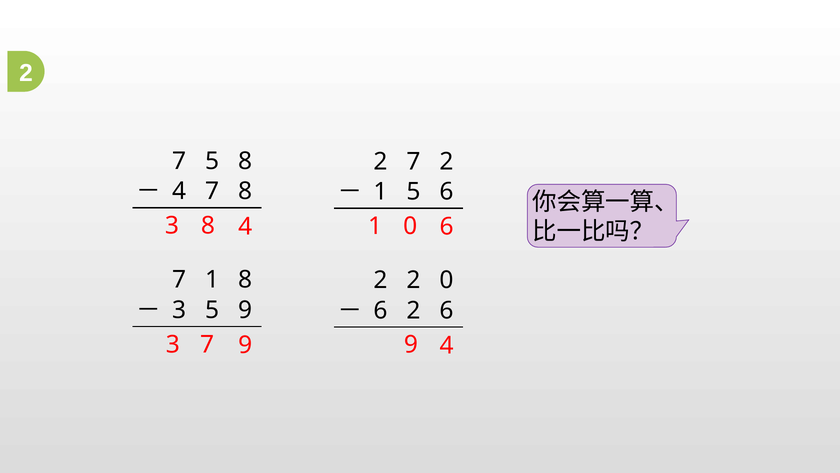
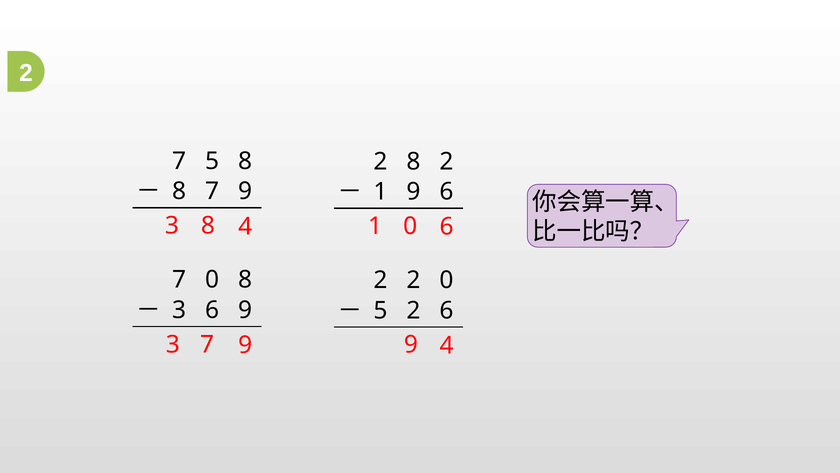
7: 7 -> 8 (413, 161)
4: 4 -> 8 (179, 191)
7 8: 8 -> 9 (245, 191)
1 5: 5 -> 9 (413, 192)
7 1: 1 -> 0 (212, 280)
3 5: 5 -> 6 (212, 310)
6: 6 -> 5 (380, 310)
